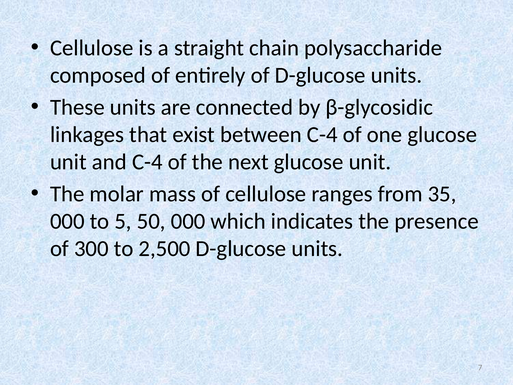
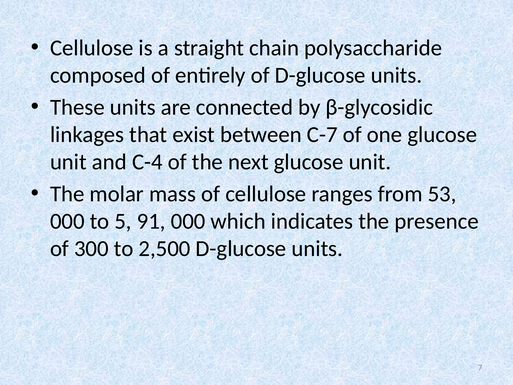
between C-4: C-4 -> C-7 (322, 134)
35: 35 -> 53 (442, 194)
50: 50 -> 91 (151, 221)
